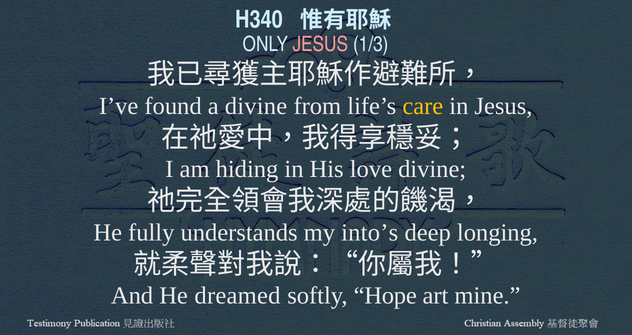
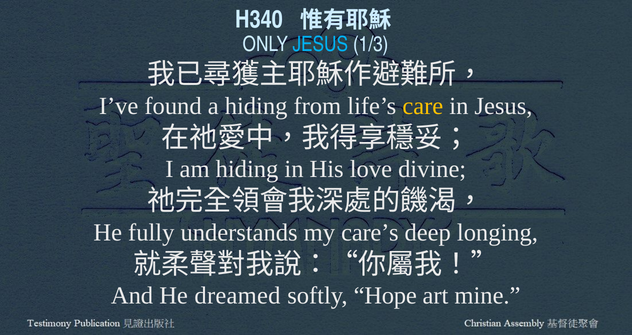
JESUS colour: pink -> light blue (321, 44)
a divine: divine -> hiding (256, 106)
into’s: into’s -> care’s (370, 232)
